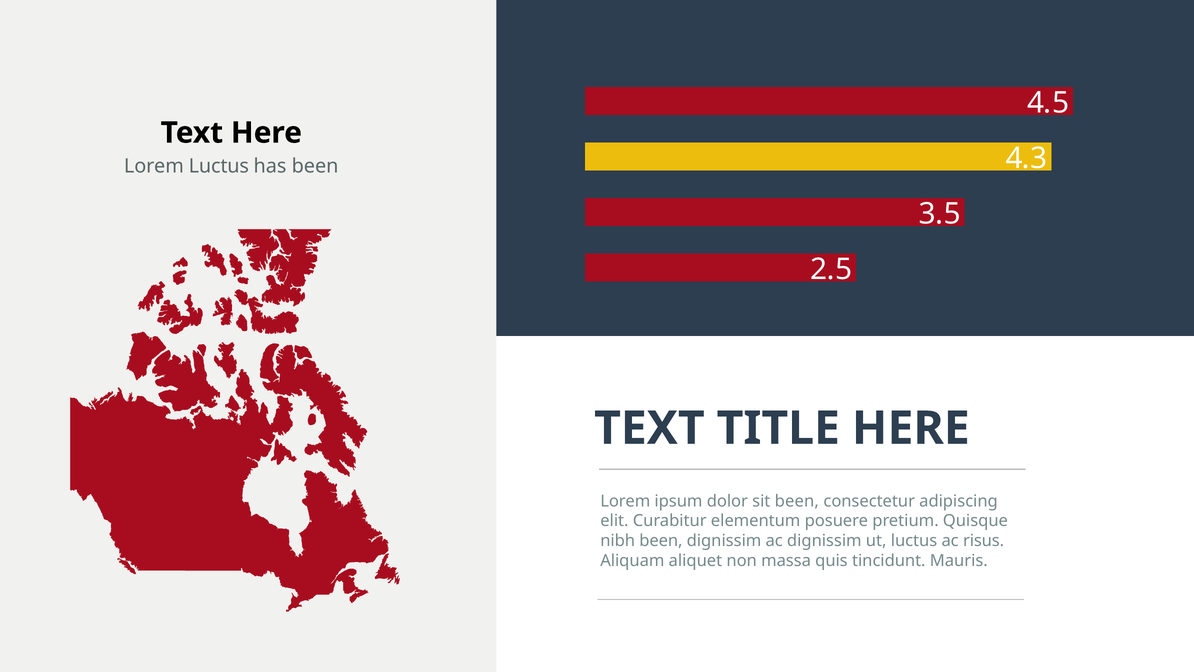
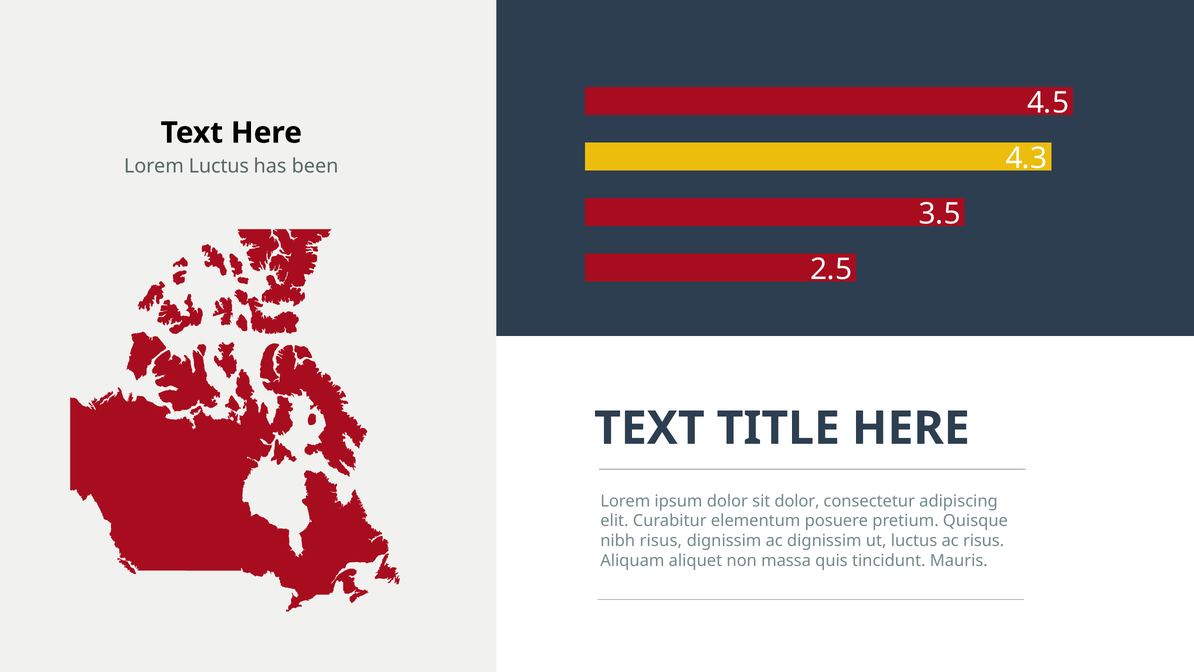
sit been: been -> dolor (797, 501)
nibh been: been -> risus (661, 541)
